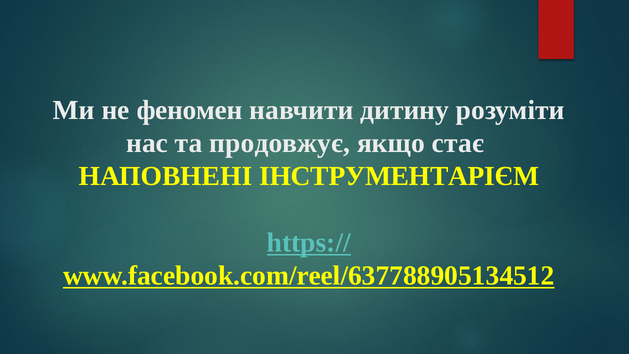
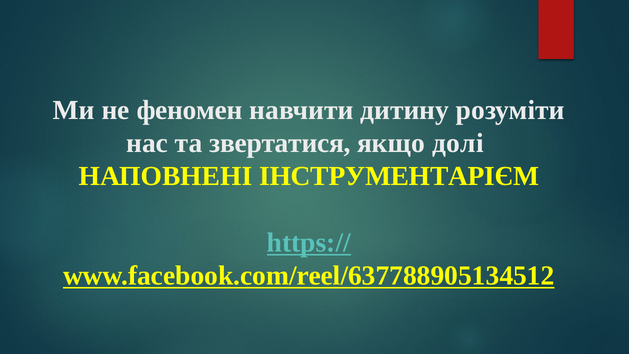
продовжує: продовжує -> звертатися (280, 143)
стає: стає -> долі (458, 143)
